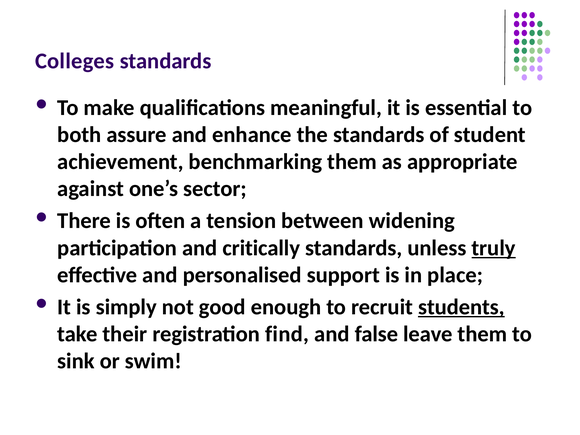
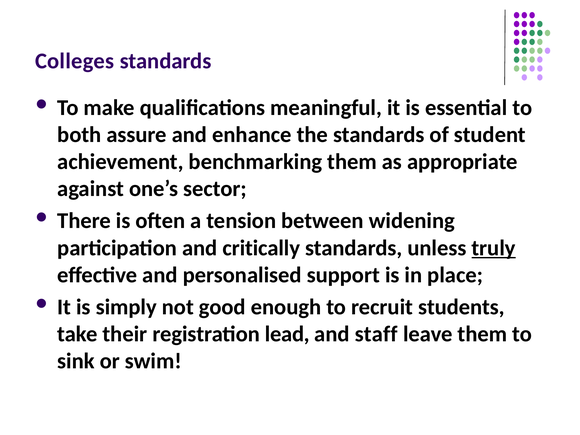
students underline: present -> none (461, 307)
find: find -> lead (287, 334)
false: false -> staff (376, 334)
